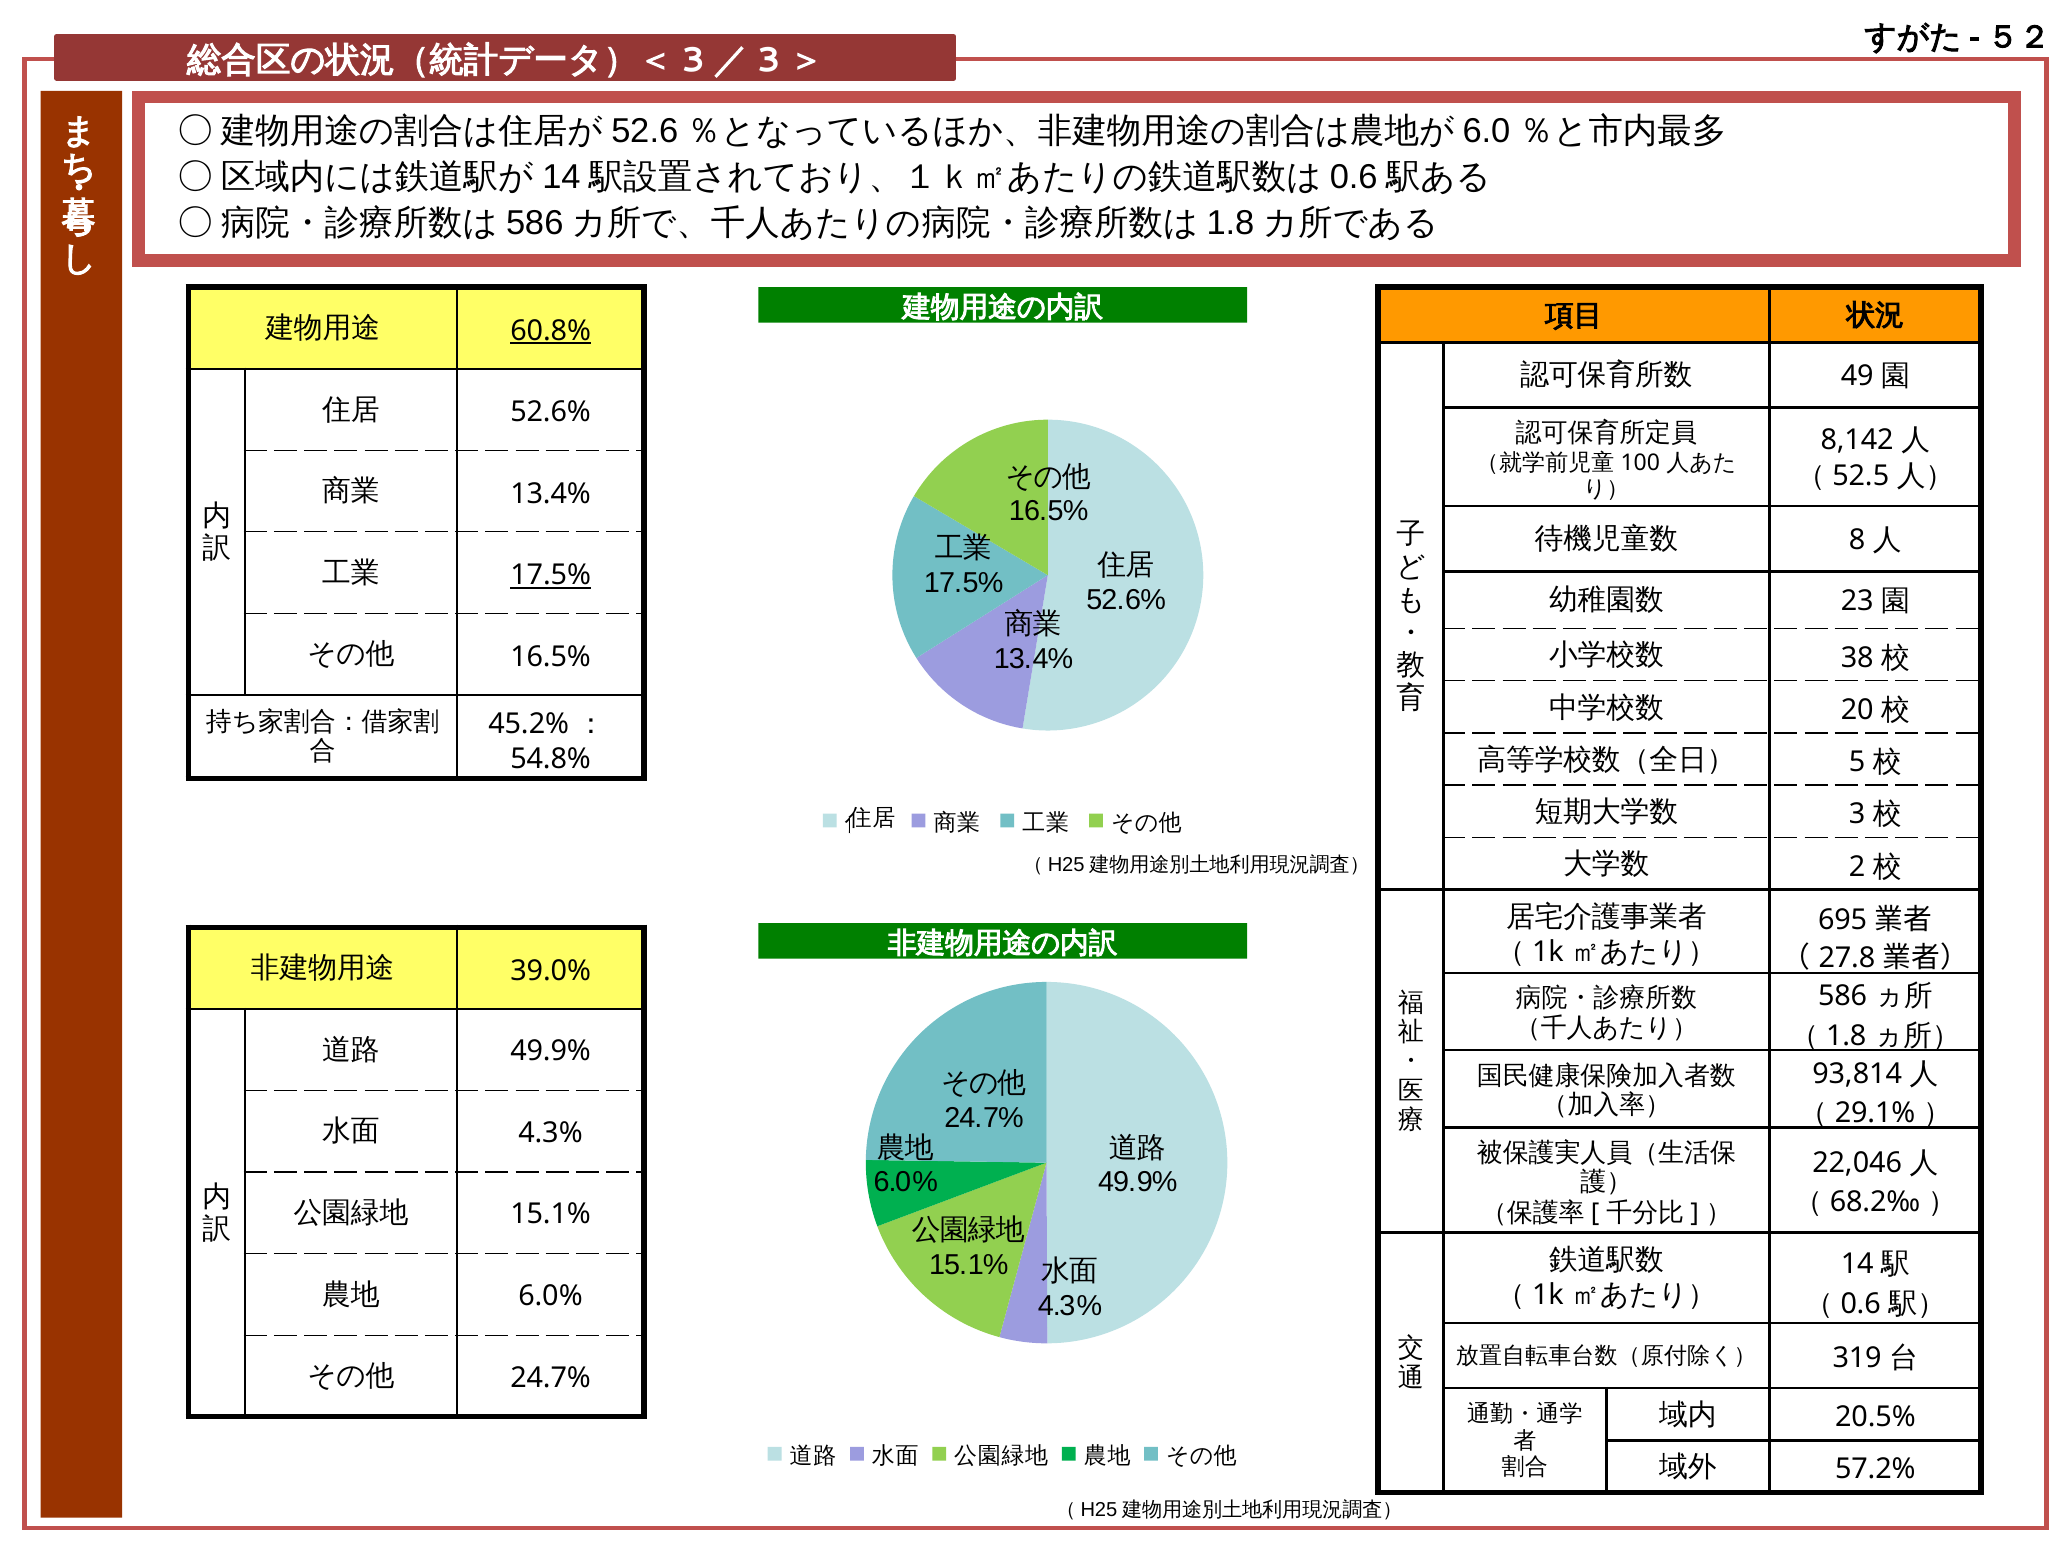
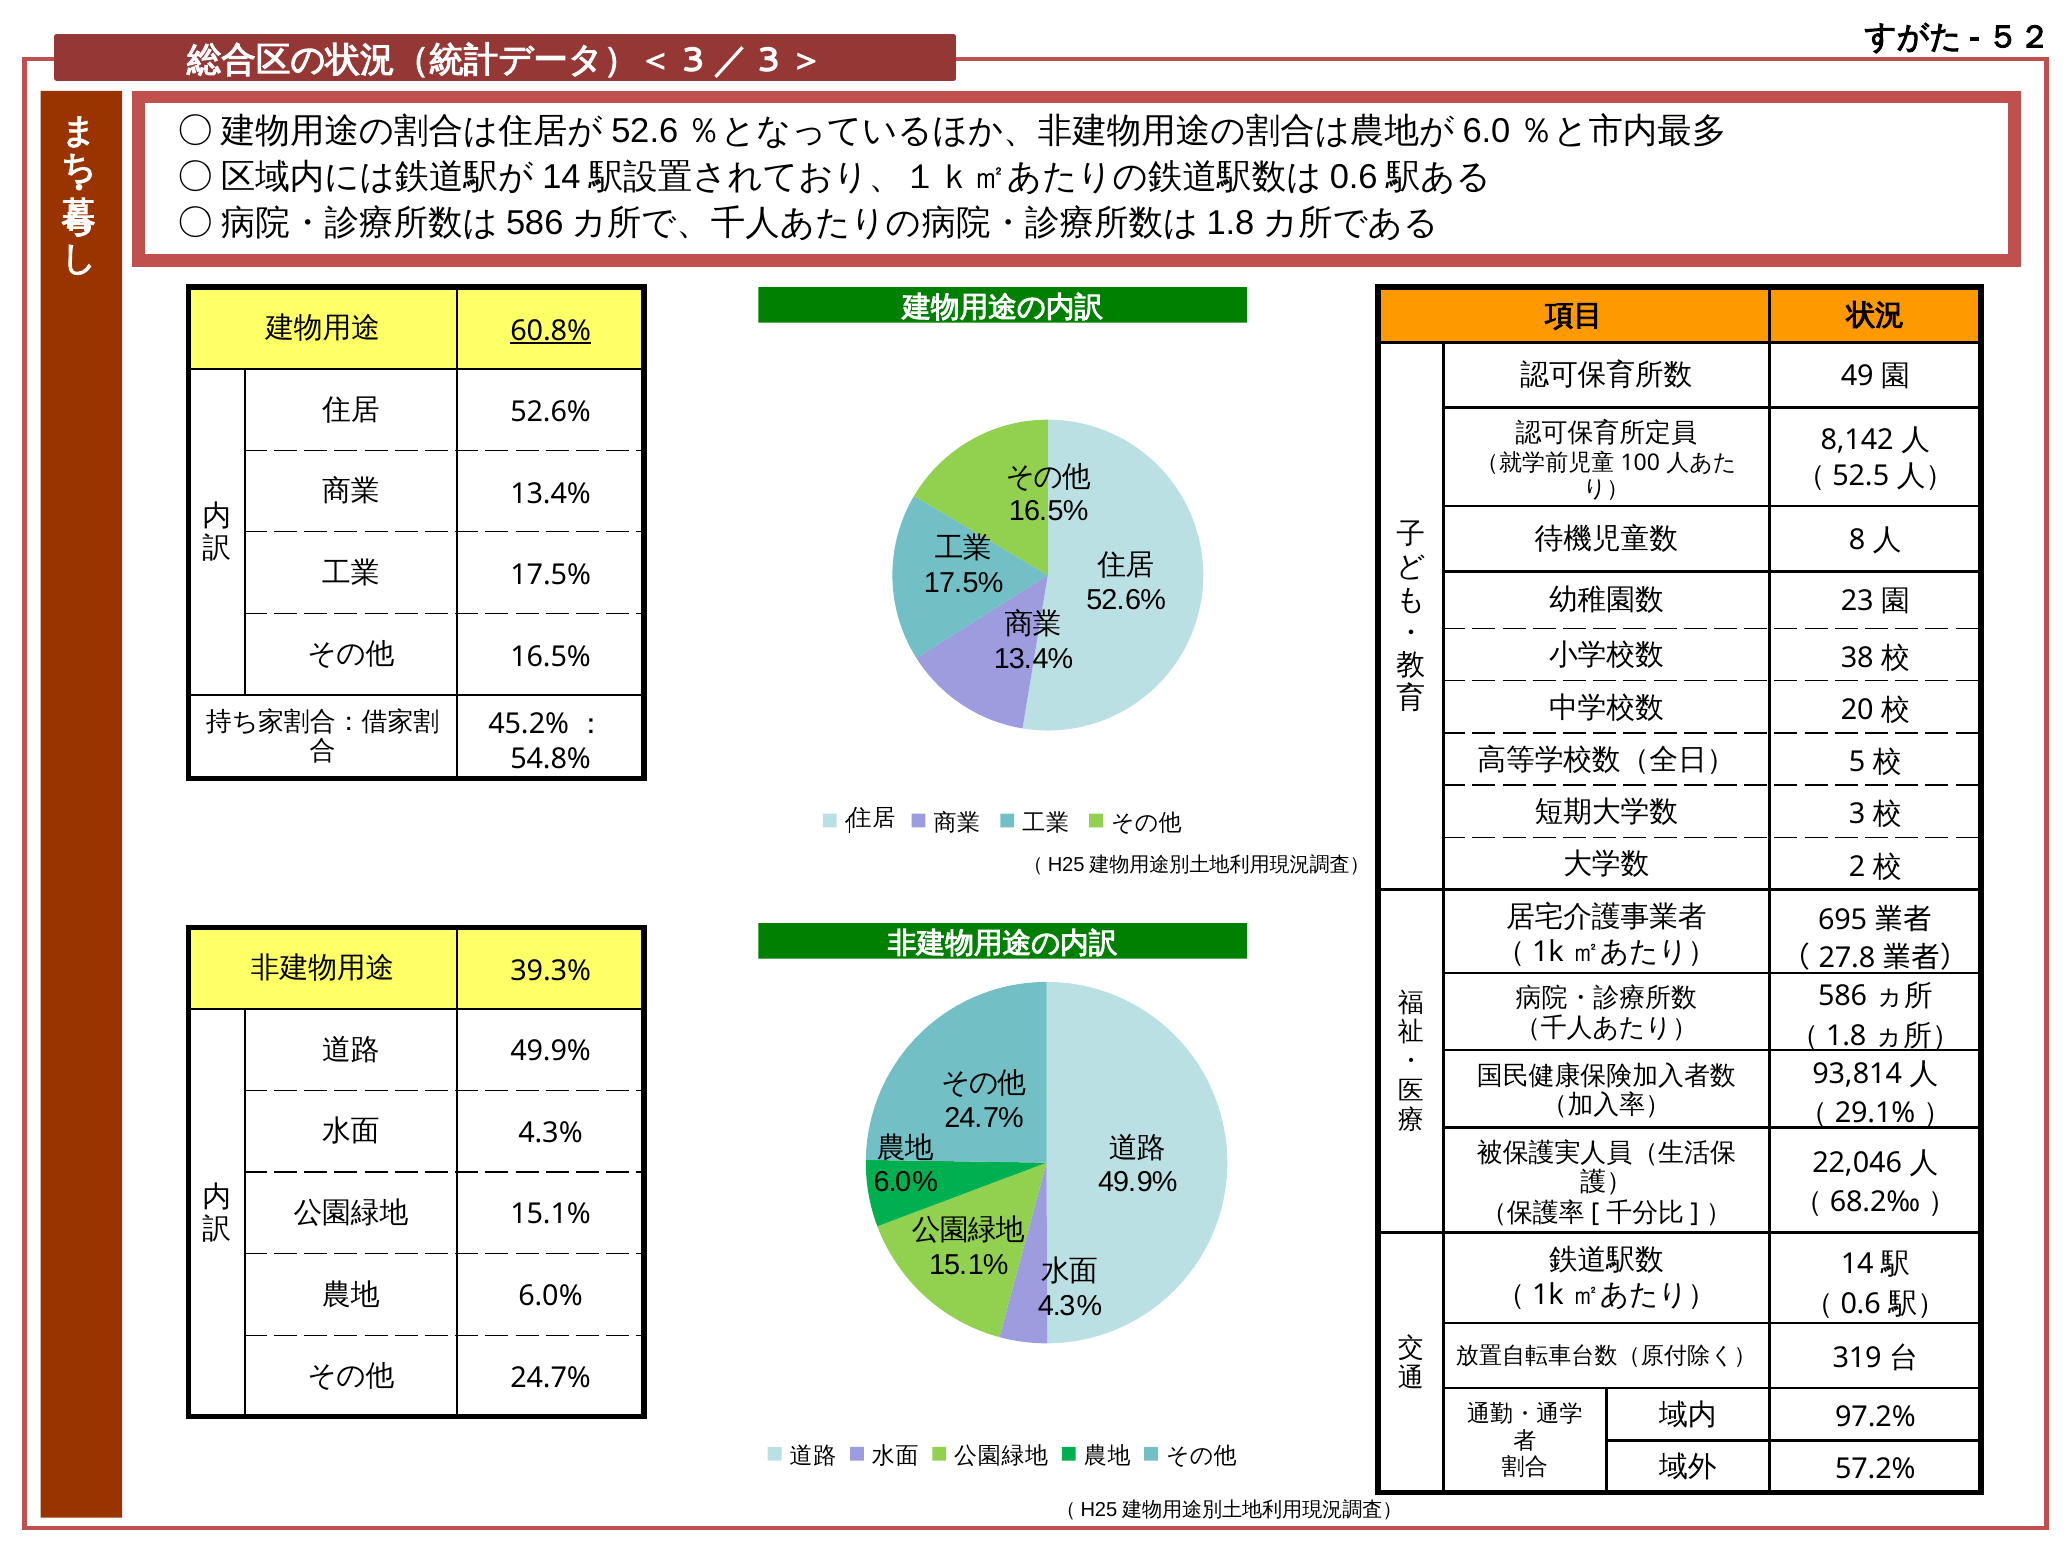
17.5% underline: present -> none (551, 575)
39.0%: 39.0% -> 39.3% (551, 971)
20.5%: 20.5% -> 97.2% (1875, 1417)
